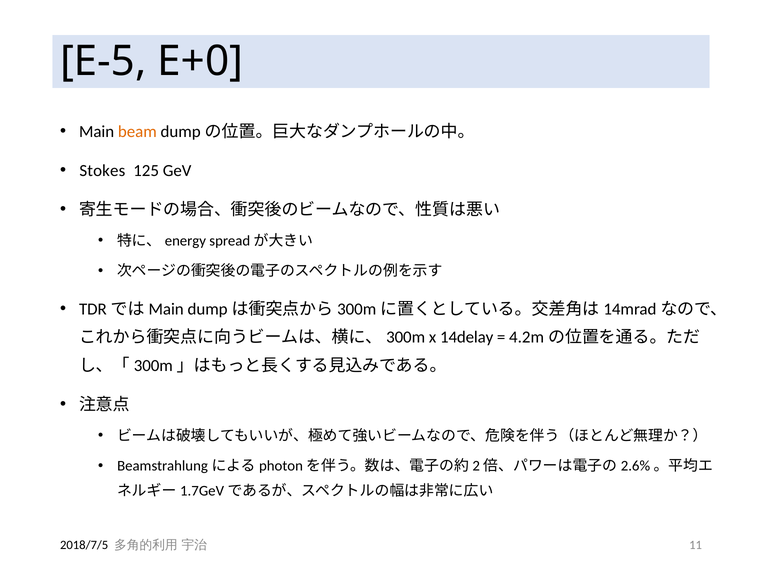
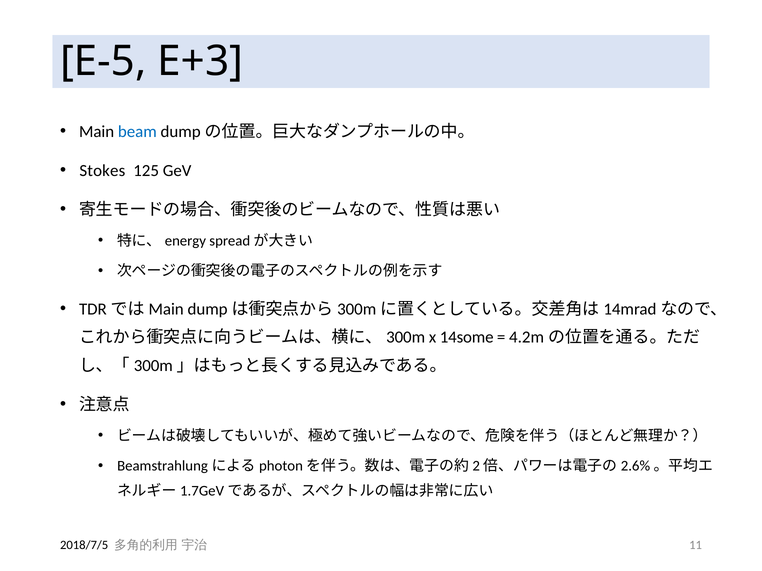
E+0: E+0 -> E+3 (200, 61)
beam colour: orange -> blue (137, 132)
14delay: 14delay -> 14some (467, 338)
